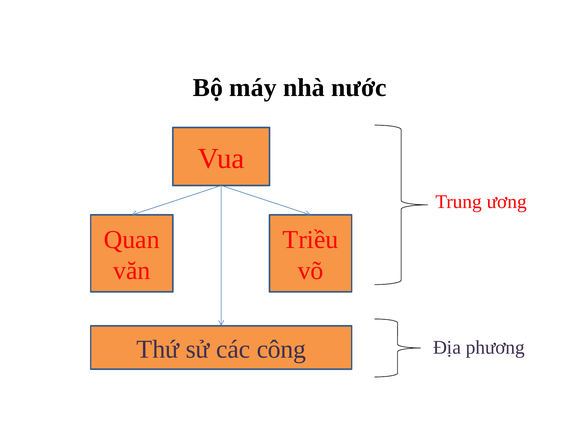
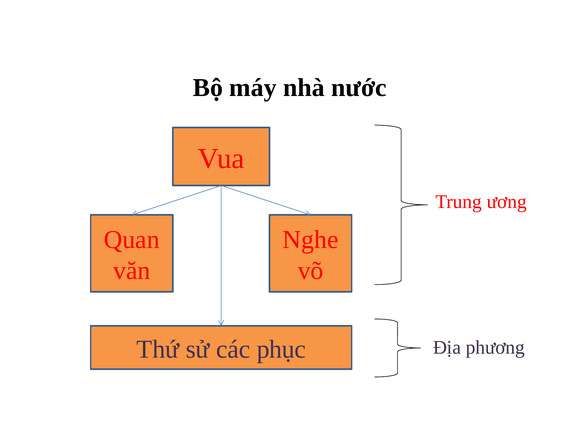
Triều: Triều -> Nghe (311, 240)
công: công -> phục (281, 349)
